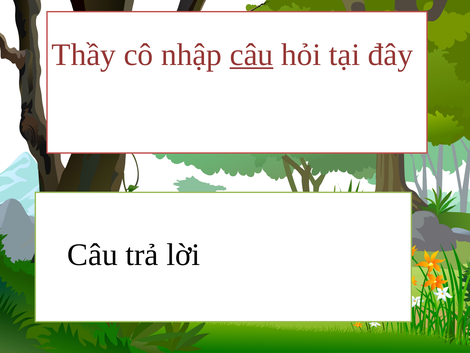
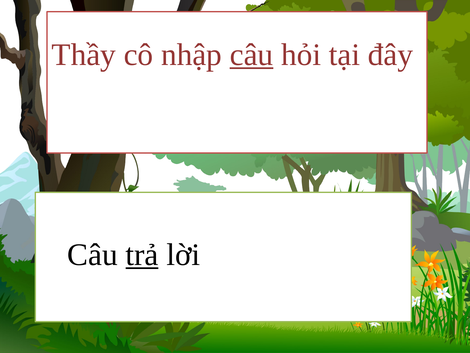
trả underline: none -> present (142, 254)
